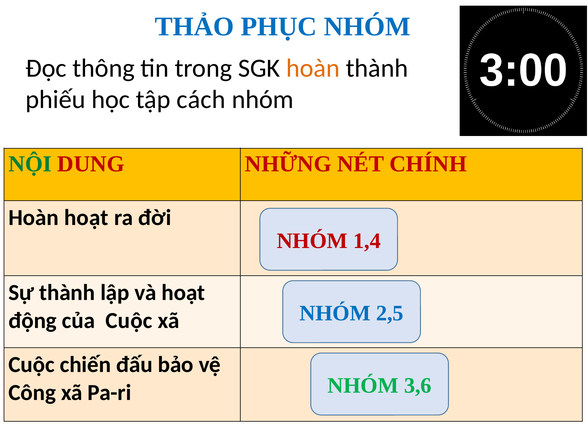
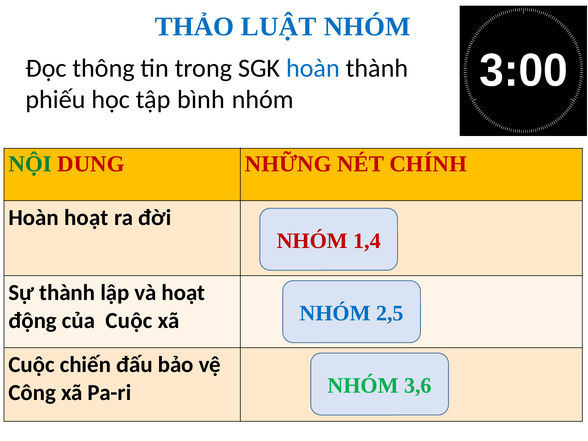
PHỤC: PHỤC -> LUẬT (279, 26)
hoàn colour: orange -> blue (313, 68)
cách: cách -> bình (201, 100)
